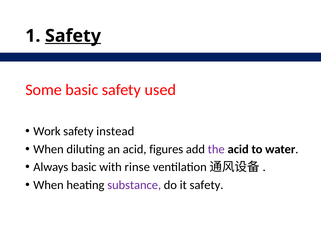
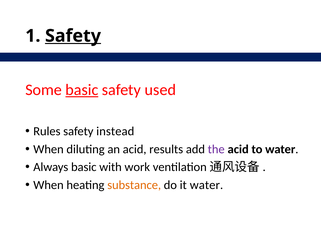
basic underline: none -> present (82, 90)
Work: Work -> Rules (47, 132)
figures: figures -> results (166, 150)
rinse: rinse -> work (137, 168)
substance colour: purple -> orange (134, 185)
it safety: safety -> water (206, 185)
